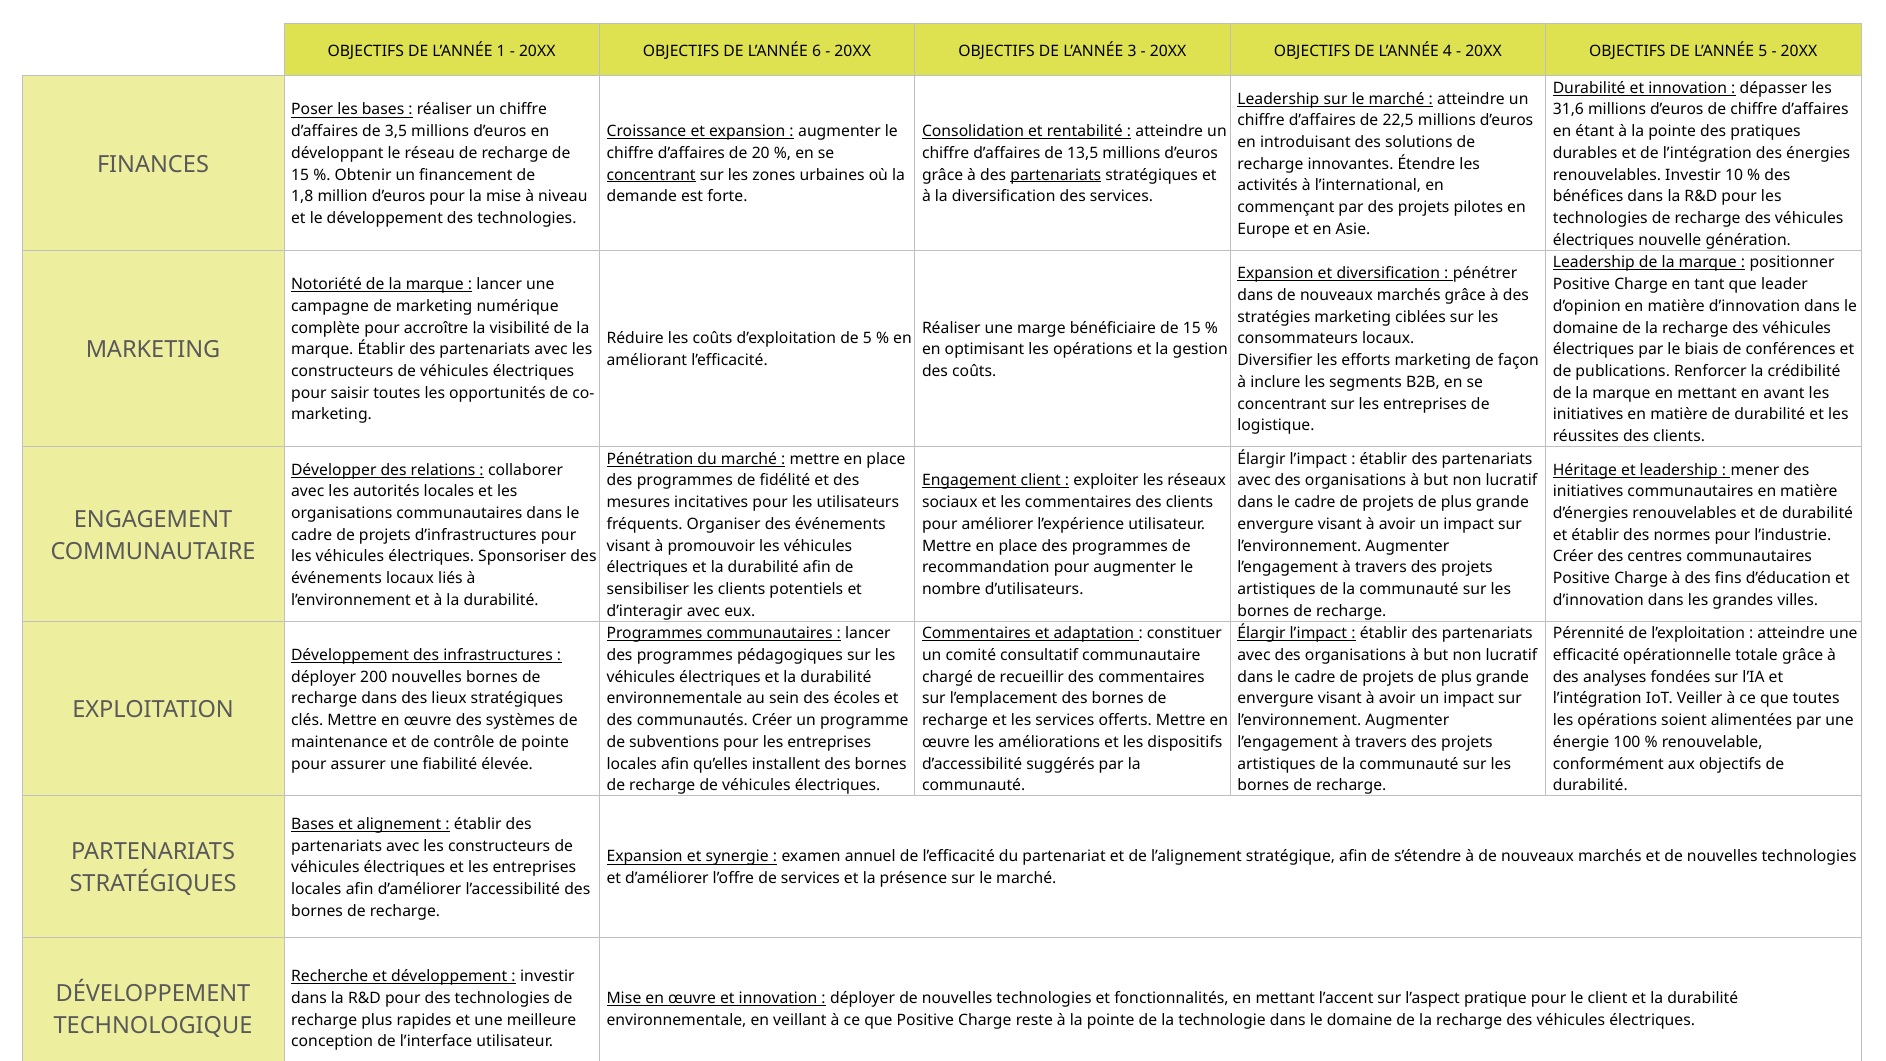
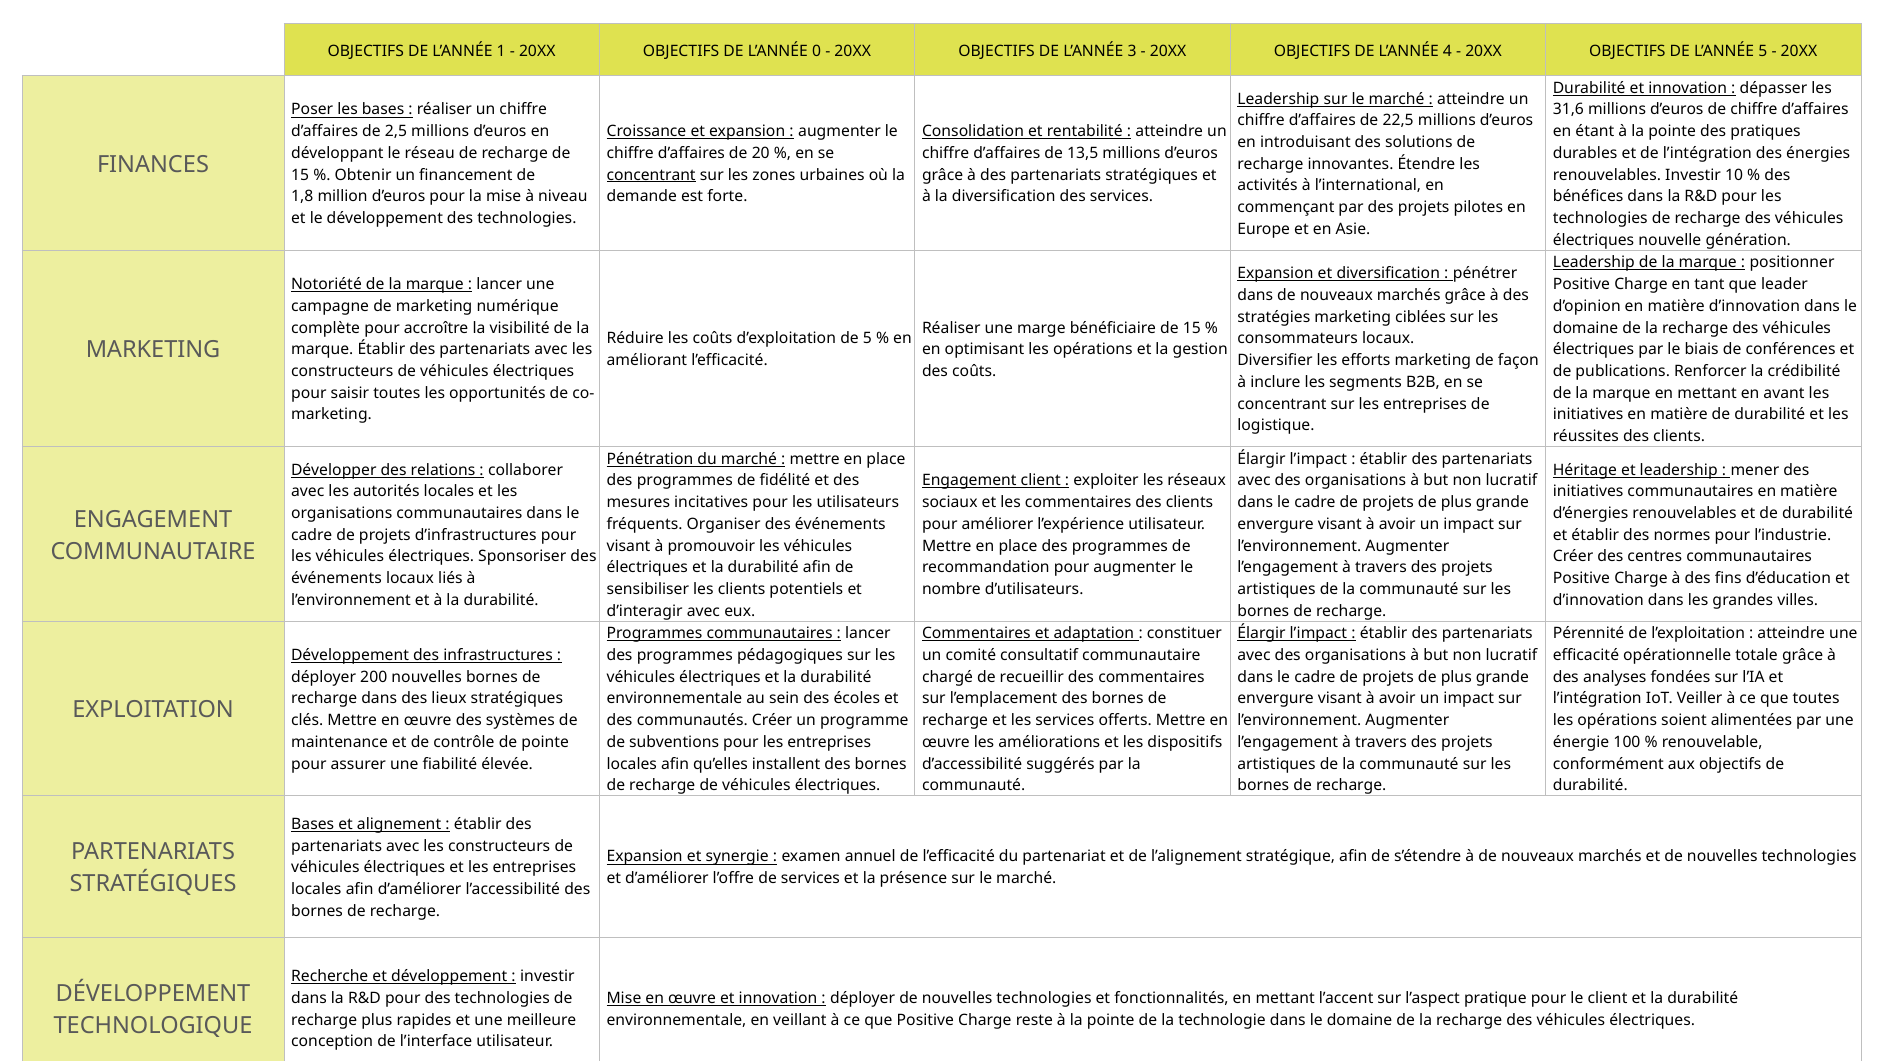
6: 6 -> 0 (817, 51)
3,5: 3,5 -> 2,5 (396, 131)
partenariats underline: present -> none (1056, 175)
